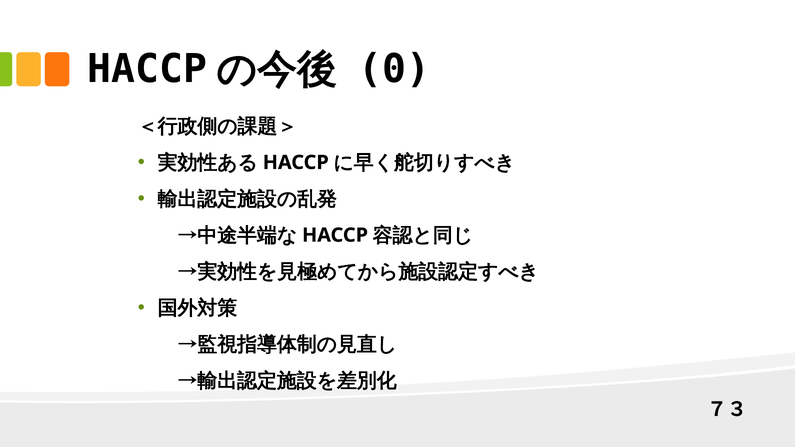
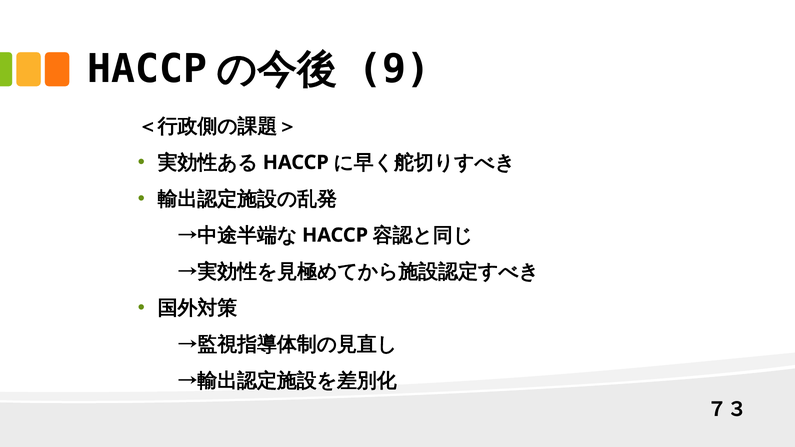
0: 0 -> 9 (394, 69)
